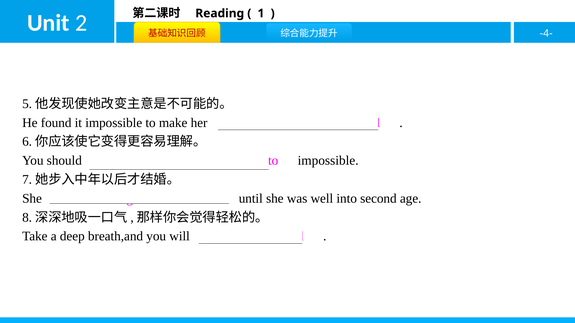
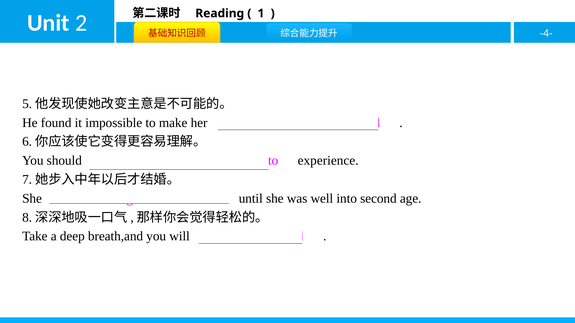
to impossible: impossible -> experience (328, 161)
